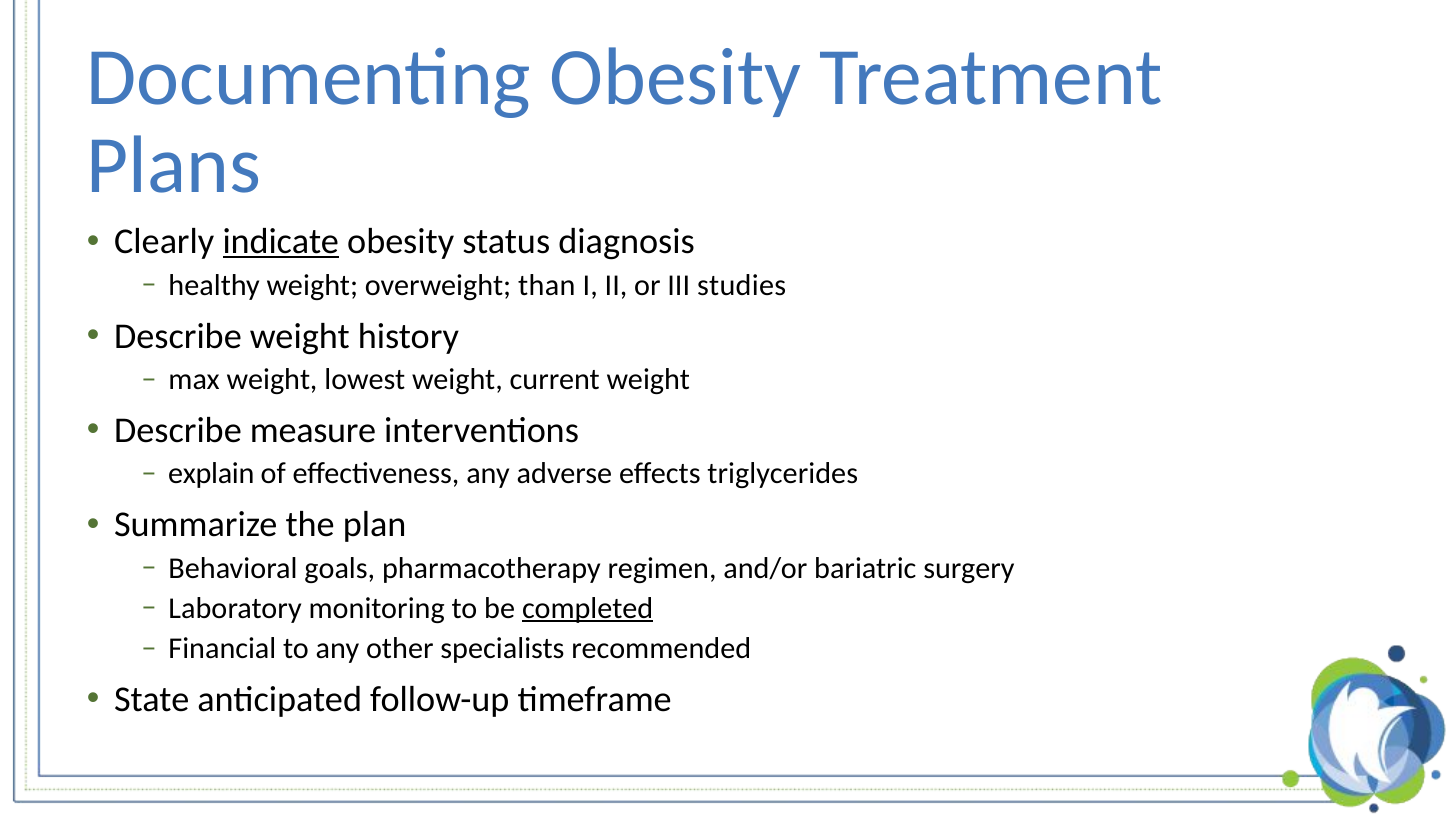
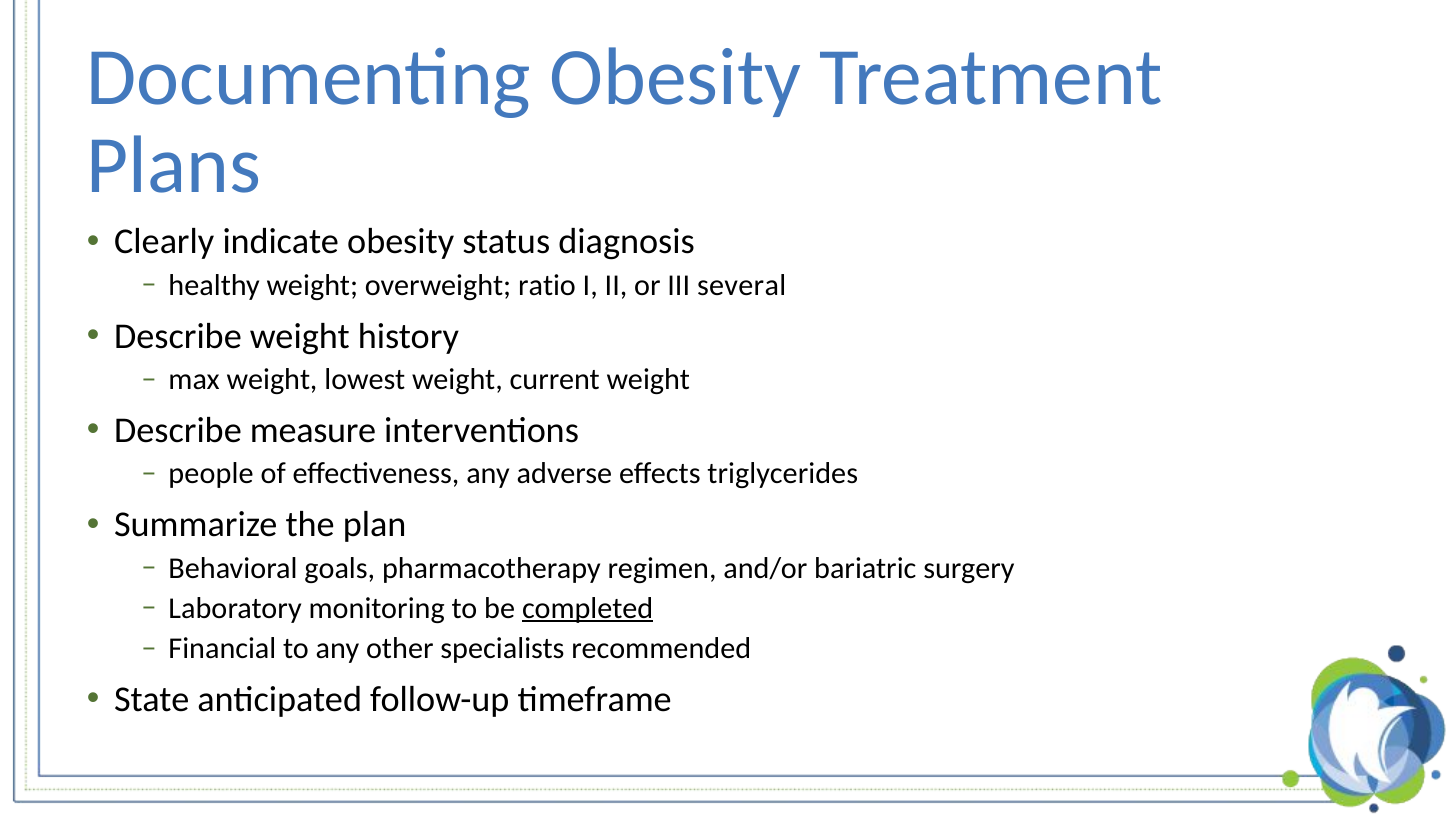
indicate underline: present -> none (281, 242)
than: than -> ratio (547, 285)
studies: studies -> several (742, 285)
explain: explain -> people (211, 474)
